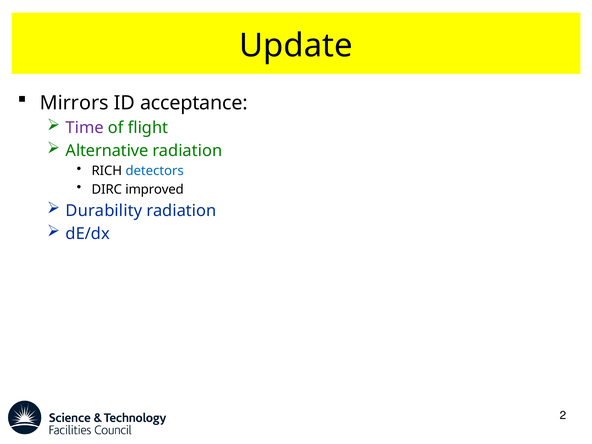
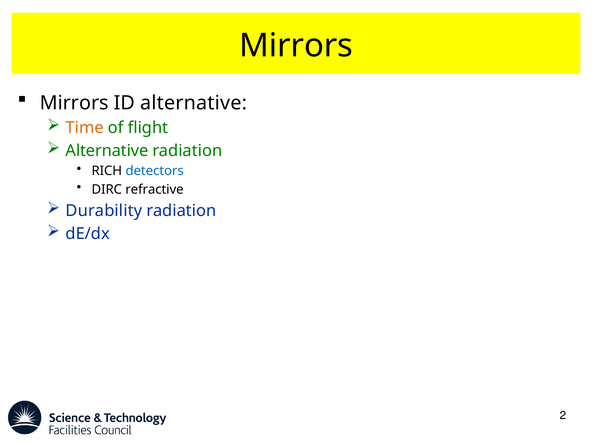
Update: Update -> Mirrors (296, 46)
ID acceptance: acceptance -> alternative (194, 103)
Time colour: purple -> orange (85, 128)
improved: improved -> refractive (154, 189)
